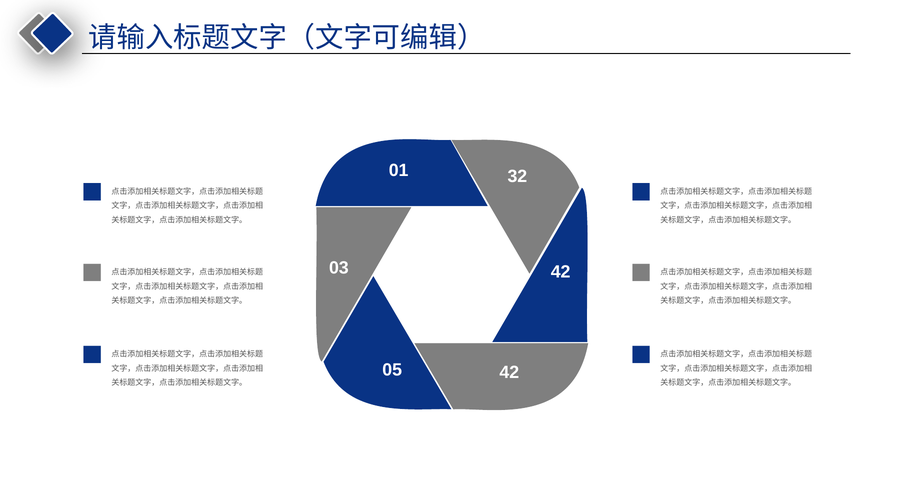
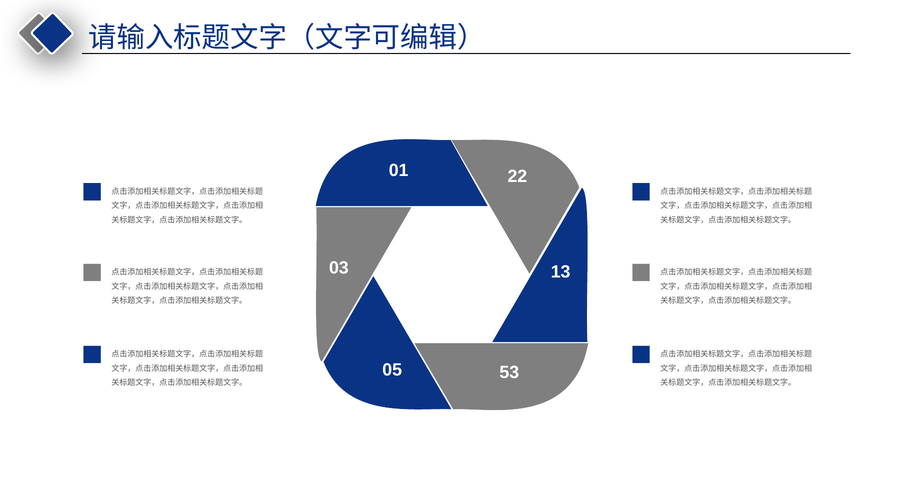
32: 32 -> 22 (517, 176)
03 42: 42 -> 13 (561, 272)
05 42: 42 -> 53 (509, 373)
